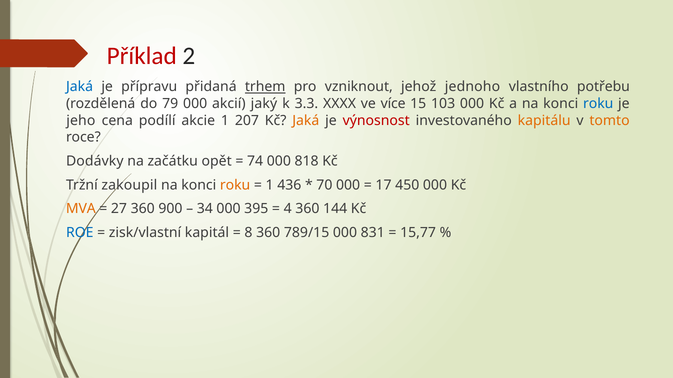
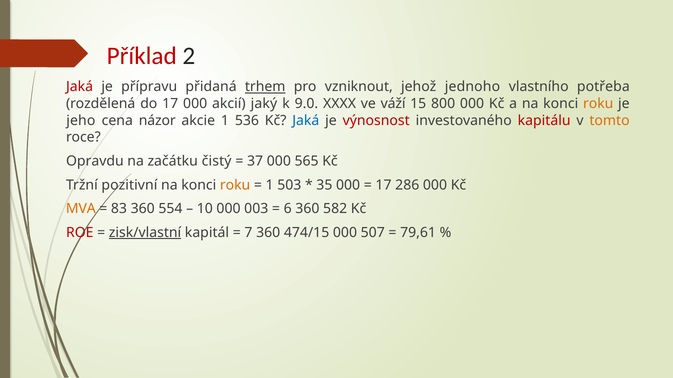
Jaká colour: blue -> red (80, 87)
potřebu: potřebu -> potřeba (603, 87)
do 79: 79 -> 17 (170, 104)
3.3: 3.3 -> 9.0 (306, 104)
více: více -> váží (393, 104)
103: 103 -> 800 (443, 104)
roku colour: blue -> orange (598, 104)
podílí: podílí -> názor (157, 121)
207: 207 -> 536 (247, 121)
Jaká colour: orange -> blue (306, 121)
kapitálu colour: orange -> red (544, 121)
Dodávky: Dodávky -> Opravdu (95, 161)
opět: opět -> čistý (217, 161)
74: 74 -> 37 (255, 161)
818: 818 -> 565 (307, 161)
zakoupil: zakoupil -> pozitivní (129, 185)
436: 436 -> 503 (289, 185)
70: 70 -> 35 (324, 185)
450: 450 -> 286 (407, 185)
27: 27 -> 83 (119, 209)
900: 900 -> 554 (170, 209)
34: 34 -> 10 (205, 209)
395: 395 -> 003 (256, 209)
4: 4 -> 6 (288, 209)
144: 144 -> 582 (335, 209)
ROE colour: blue -> red (80, 233)
zisk/vlastní underline: none -> present (145, 233)
8: 8 -> 7 (248, 233)
789/15: 789/15 -> 474/15 (307, 233)
831: 831 -> 507 (373, 233)
15,77: 15,77 -> 79,61 (418, 233)
